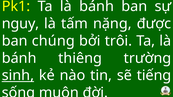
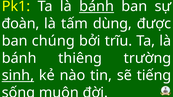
bánh underline: none -> present (97, 6)
nguy: nguy -> đoàn (20, 24)
nặng: nặng -> dùng (112, 24)
trôi: trôi -> trĩu (118, 41)
